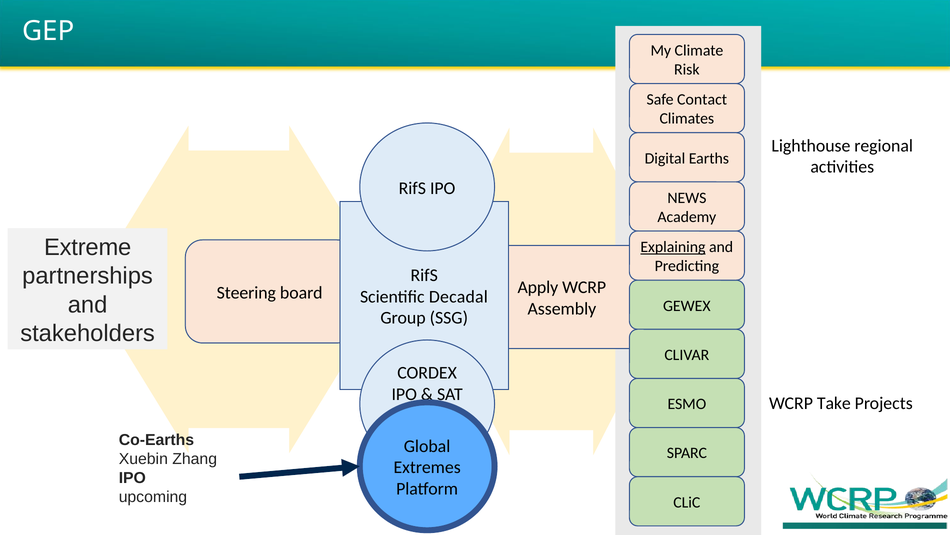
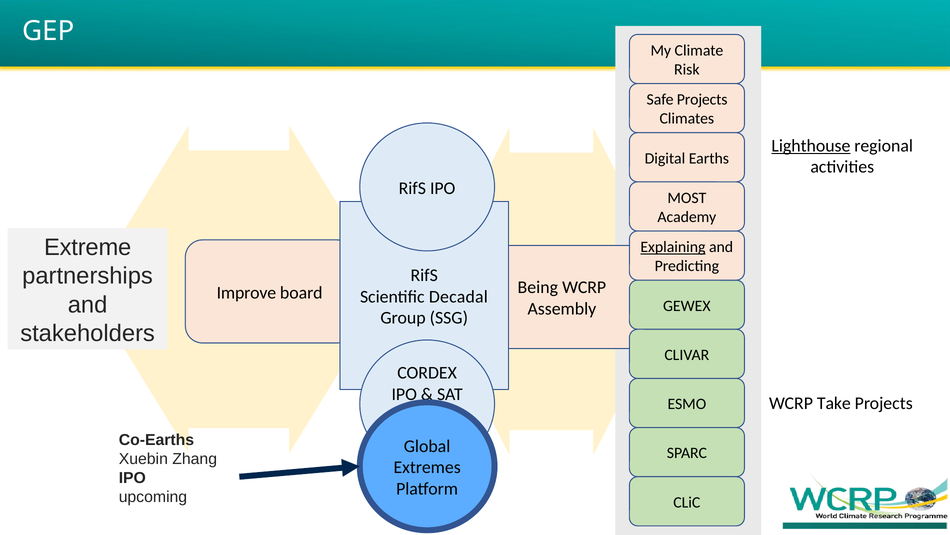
Safe Contact: Contact -> Projects (702, 100)
Lighthouse underline: none -> present (811, 146)
NEWS: NEWS -> MOST (687, 198)
Apply: Apply -> Being (538, 287)
Steering: Steering -> Improve (246, 292)
